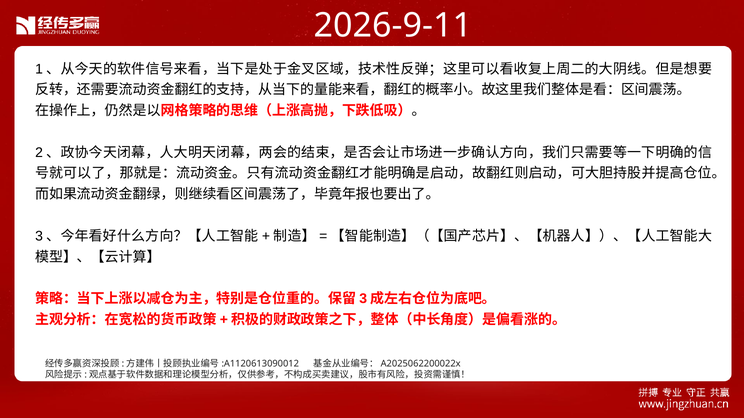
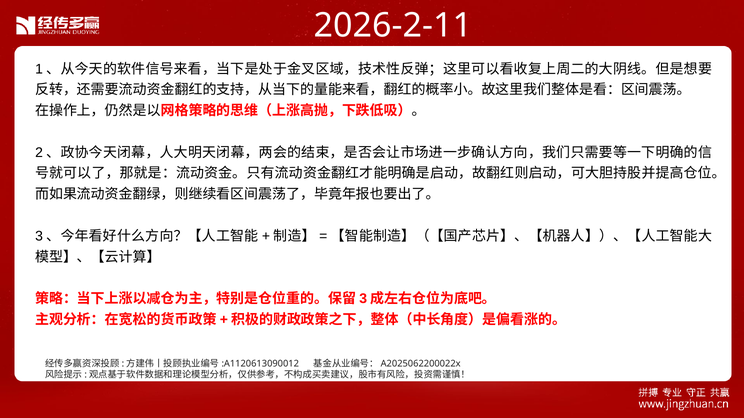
2026-9-11: 2026-9-11 -> 2026-2-11 (393, 26)
